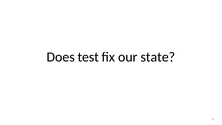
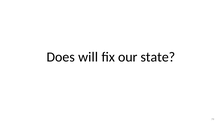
test: test -> will (88, 57)
